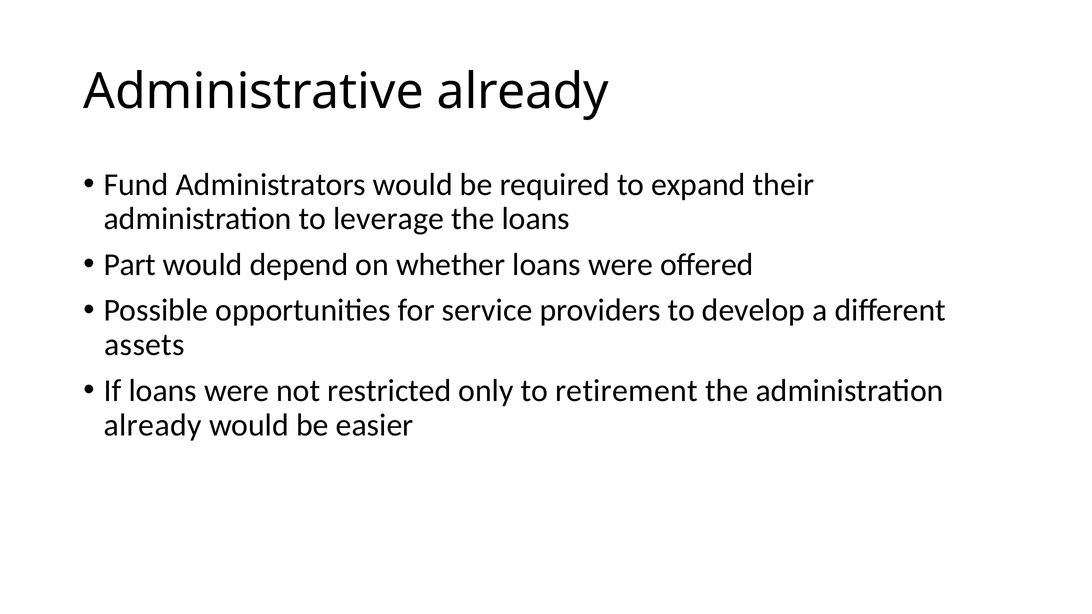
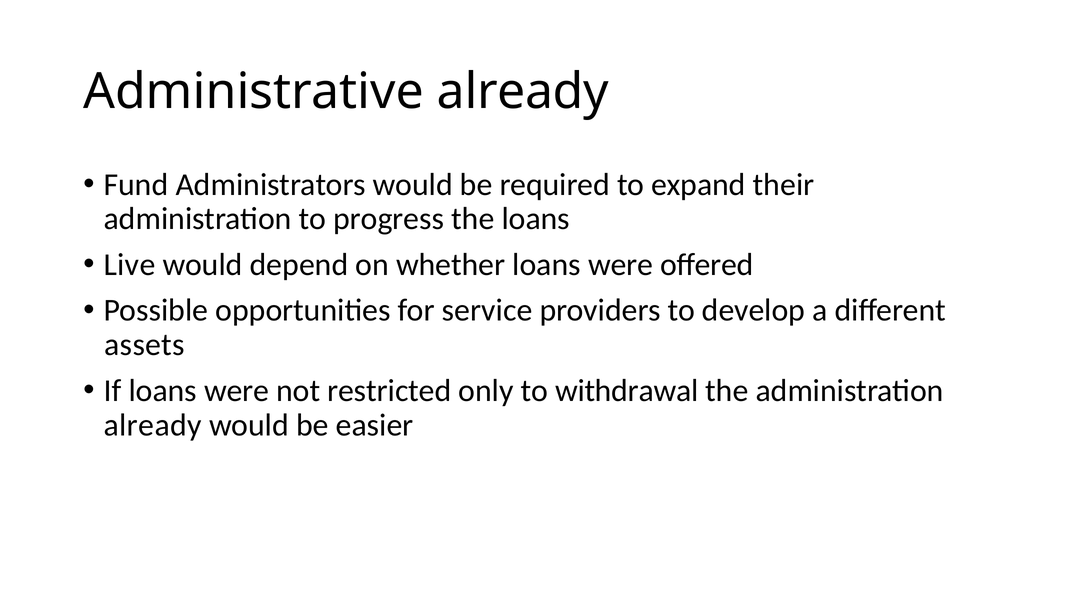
leverage: leverage -> progress (389, 219)
Part: Part -> Live (130, 265)
retirement: retirement -> withdrawal (627, 391)
